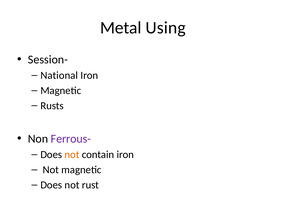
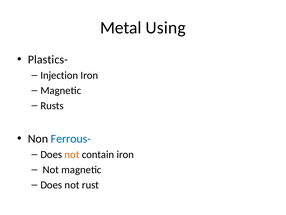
Session-: Session- -> Plastics- (48, 59)
National: National -> Injection (59, 75)
Ferrous- colour: purple -> blue (71, 138)
